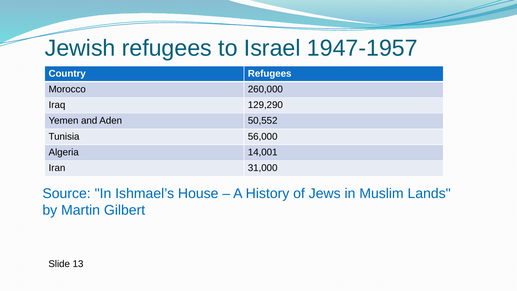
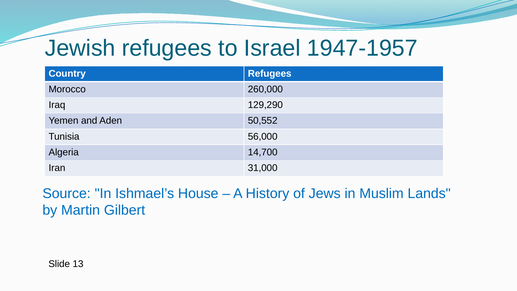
14,001: 14,001 -> 14,700 (263, 152)
